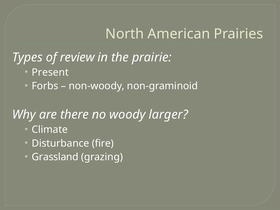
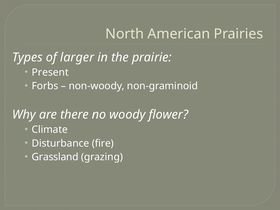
review: review -> larger (77, 57)
larger: larger -> flower (168, 115)
